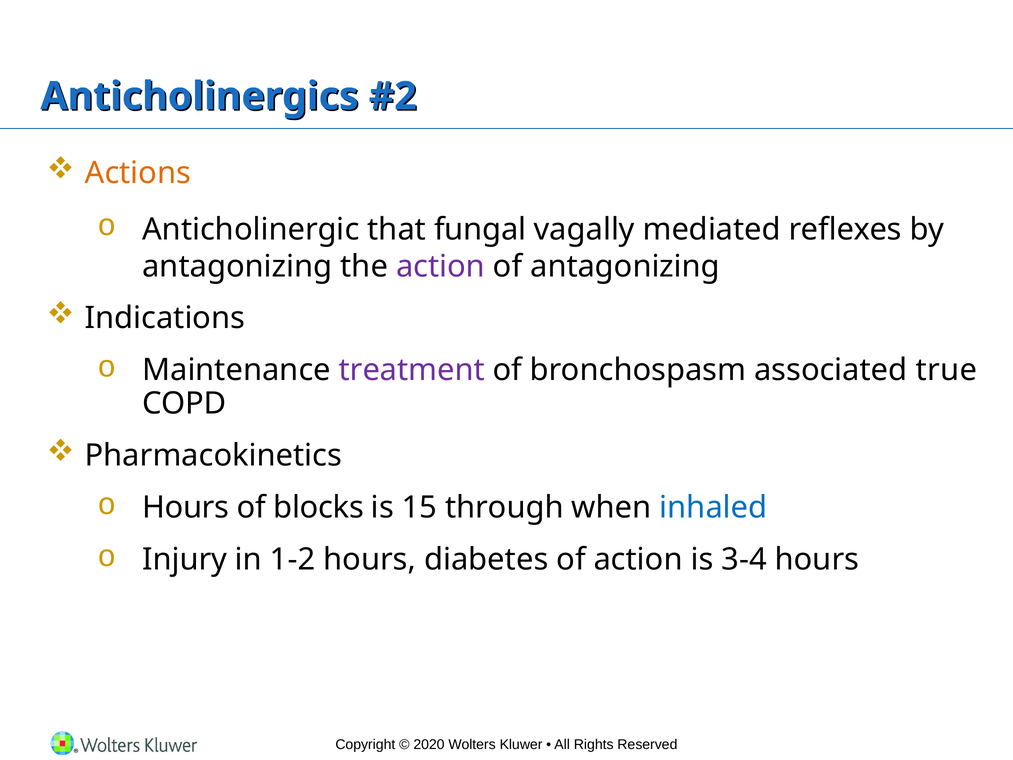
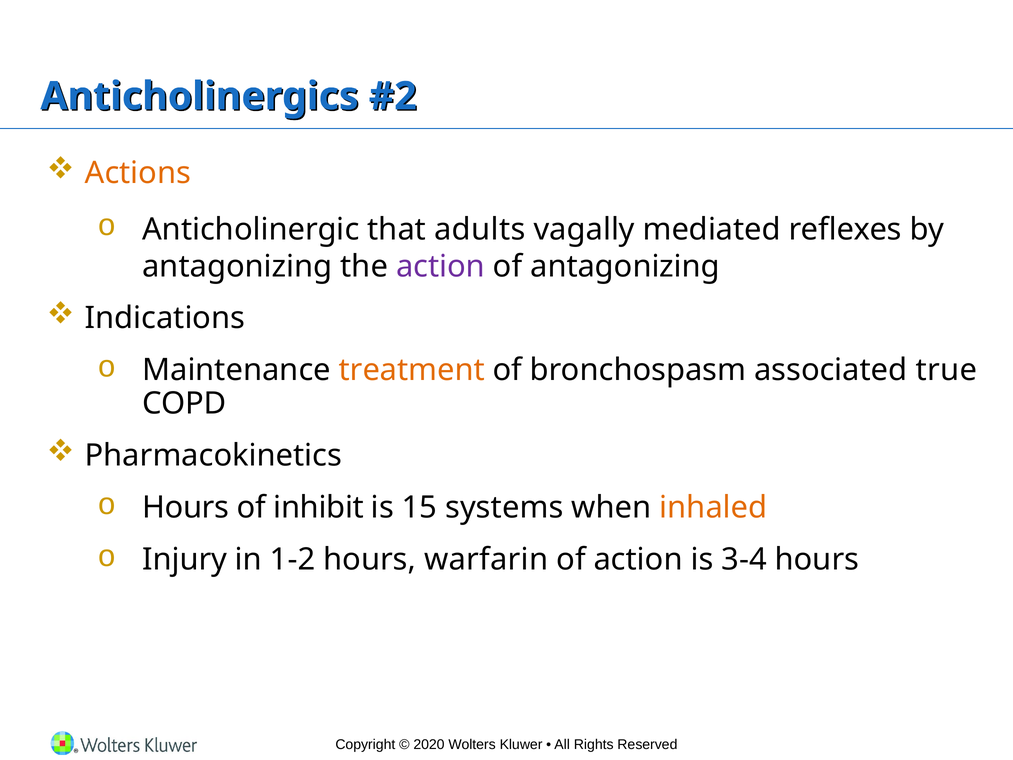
fungal: fungal -> adults (480, 229)
treatment colour: purple -> orange (412, 370)
blocks: blocks -> inhibit (319, 507)
through: through -> systems (504, 507)
inhaled colour: blue -> orange (713, 507)
diabetes: diabetes -> warfarin (486, 559)
